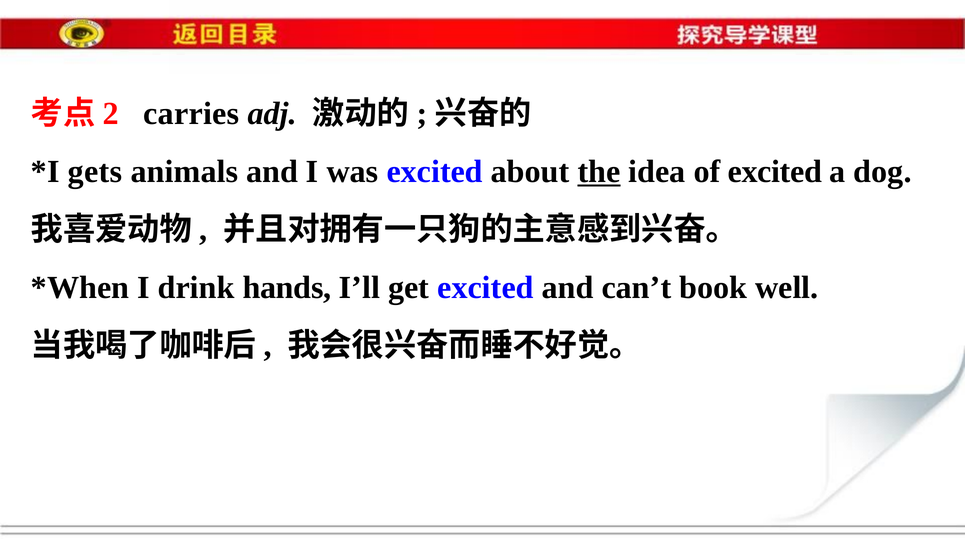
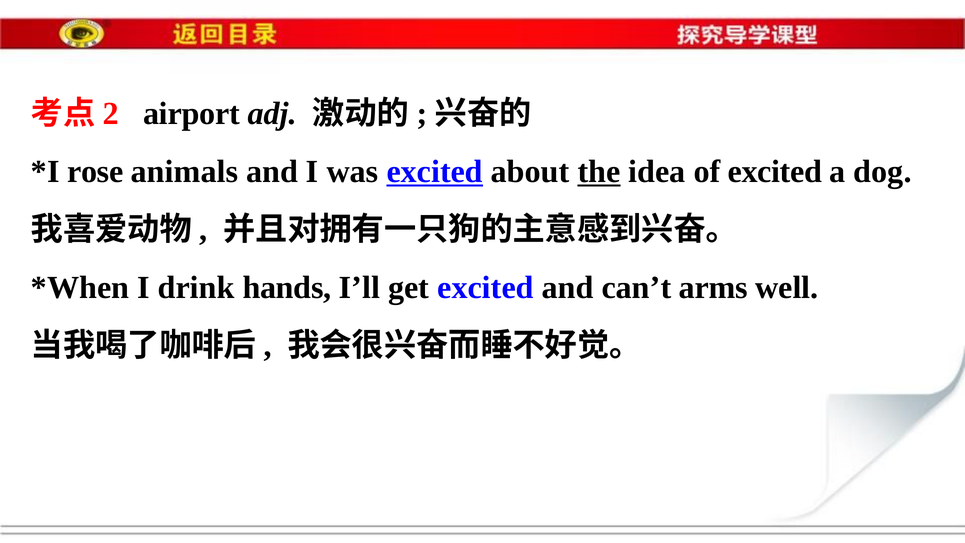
carries: carries -> airport (191, 114)
gets: gets -> rose (95, 172)
excited underline: none -> present (435, 172)
book: book -> arms (713, 287)
